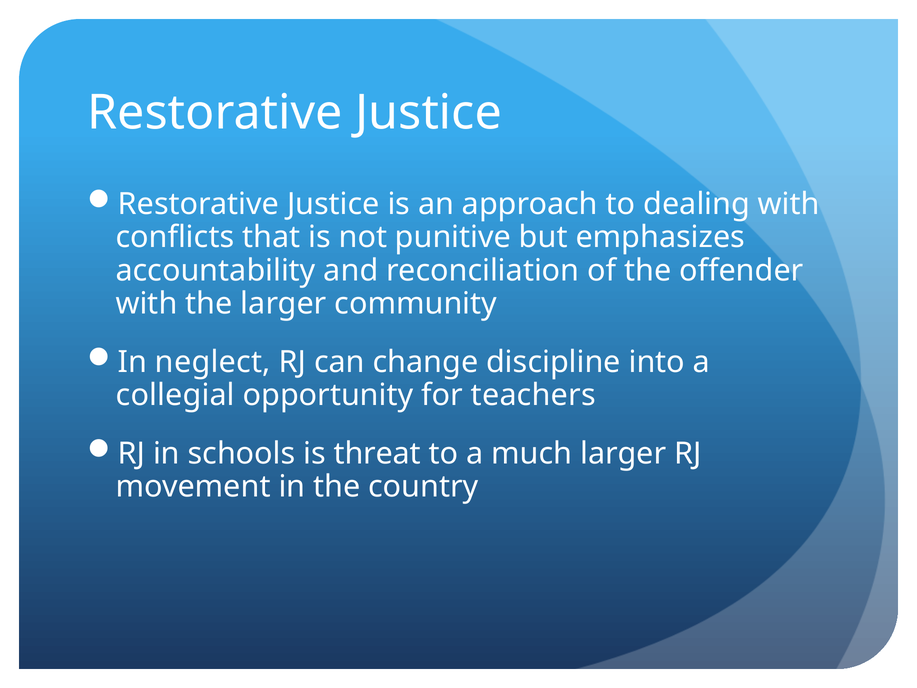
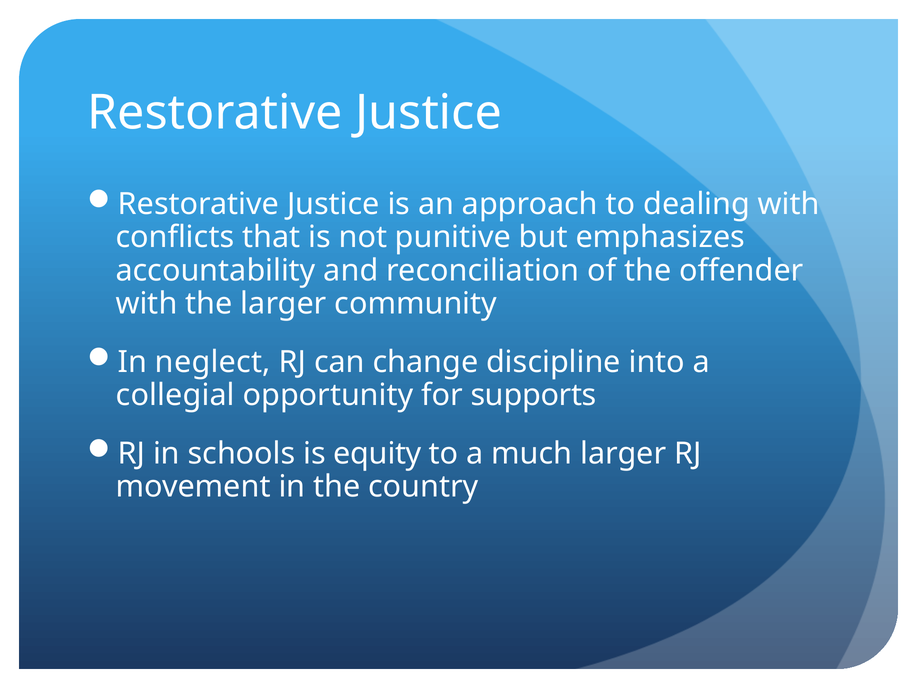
teachers: teachers -> supports (534, 395)
threat: threat -> equity (377, 453)
